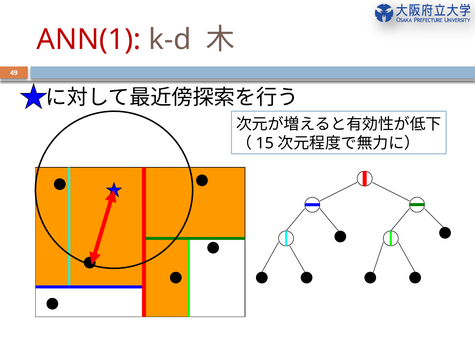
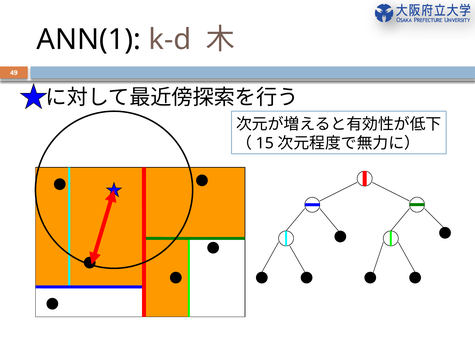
ANN(1 colour: red -> black (89, 40)
